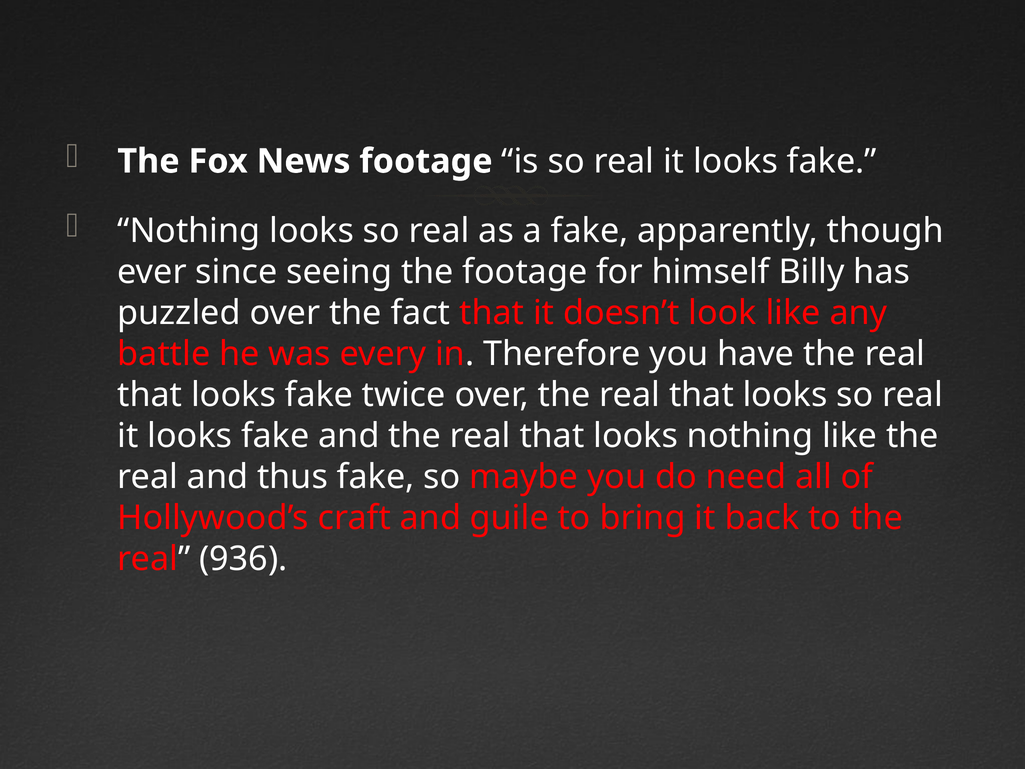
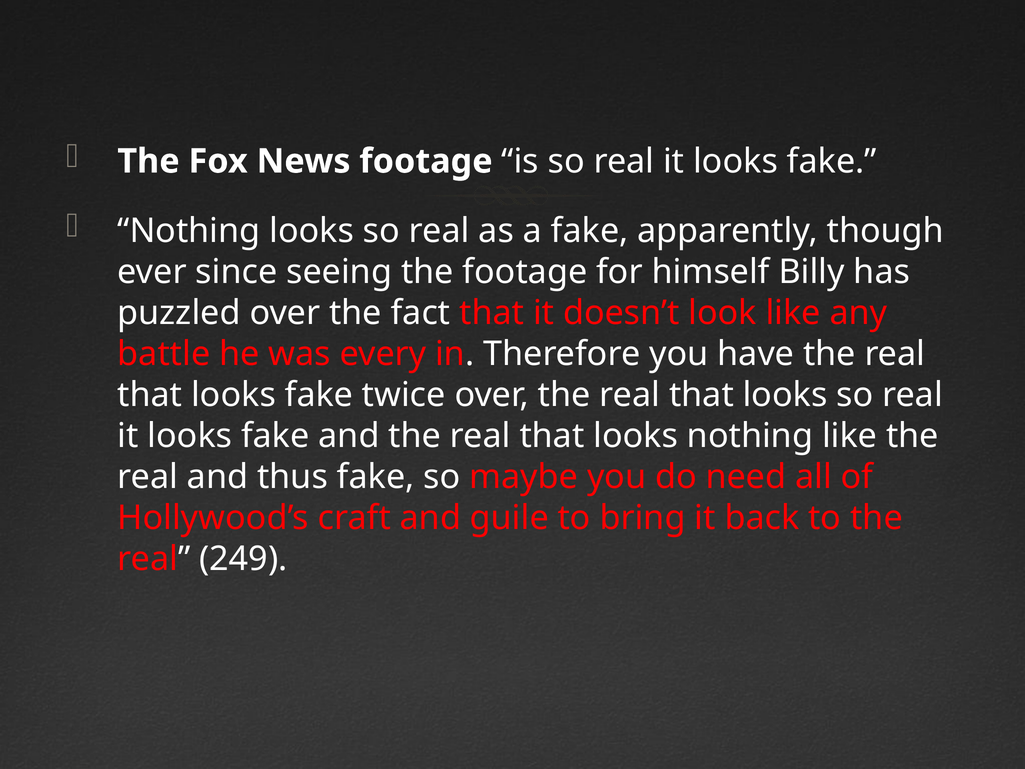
936: 936 -> 249 (243, 559)
